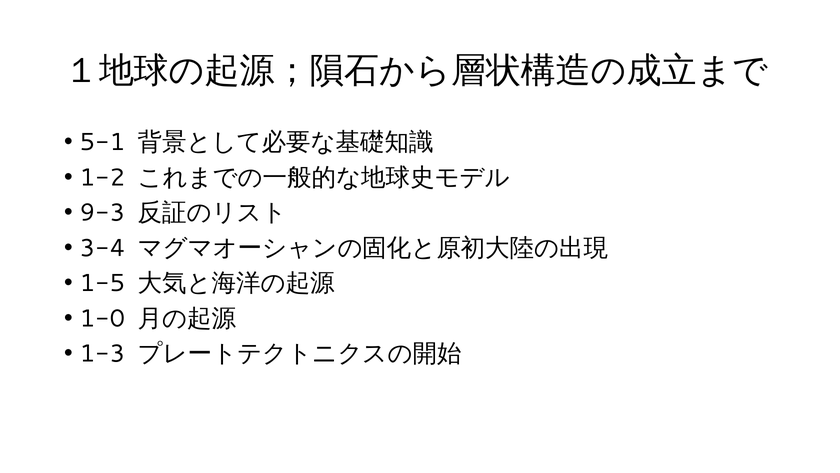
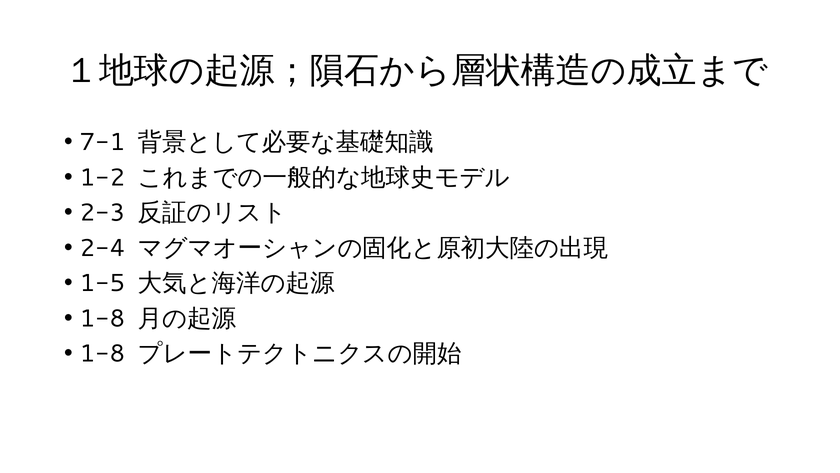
5-1: 5-1 -> 7-1 (103, 142)
9-3: 9-3 -> 2-3 (103, 212)
3-4: 3-4 -> 2-4 (103, 248)
1-0: 1-0 -> 1-8 (103, 318)
1-3: 1-3 -> 1-8 (103, 353)
